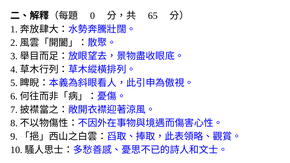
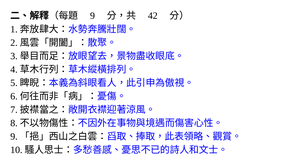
0: 0 -> 9 (92, 16)
65: 65 -> 42 (153, 16)
